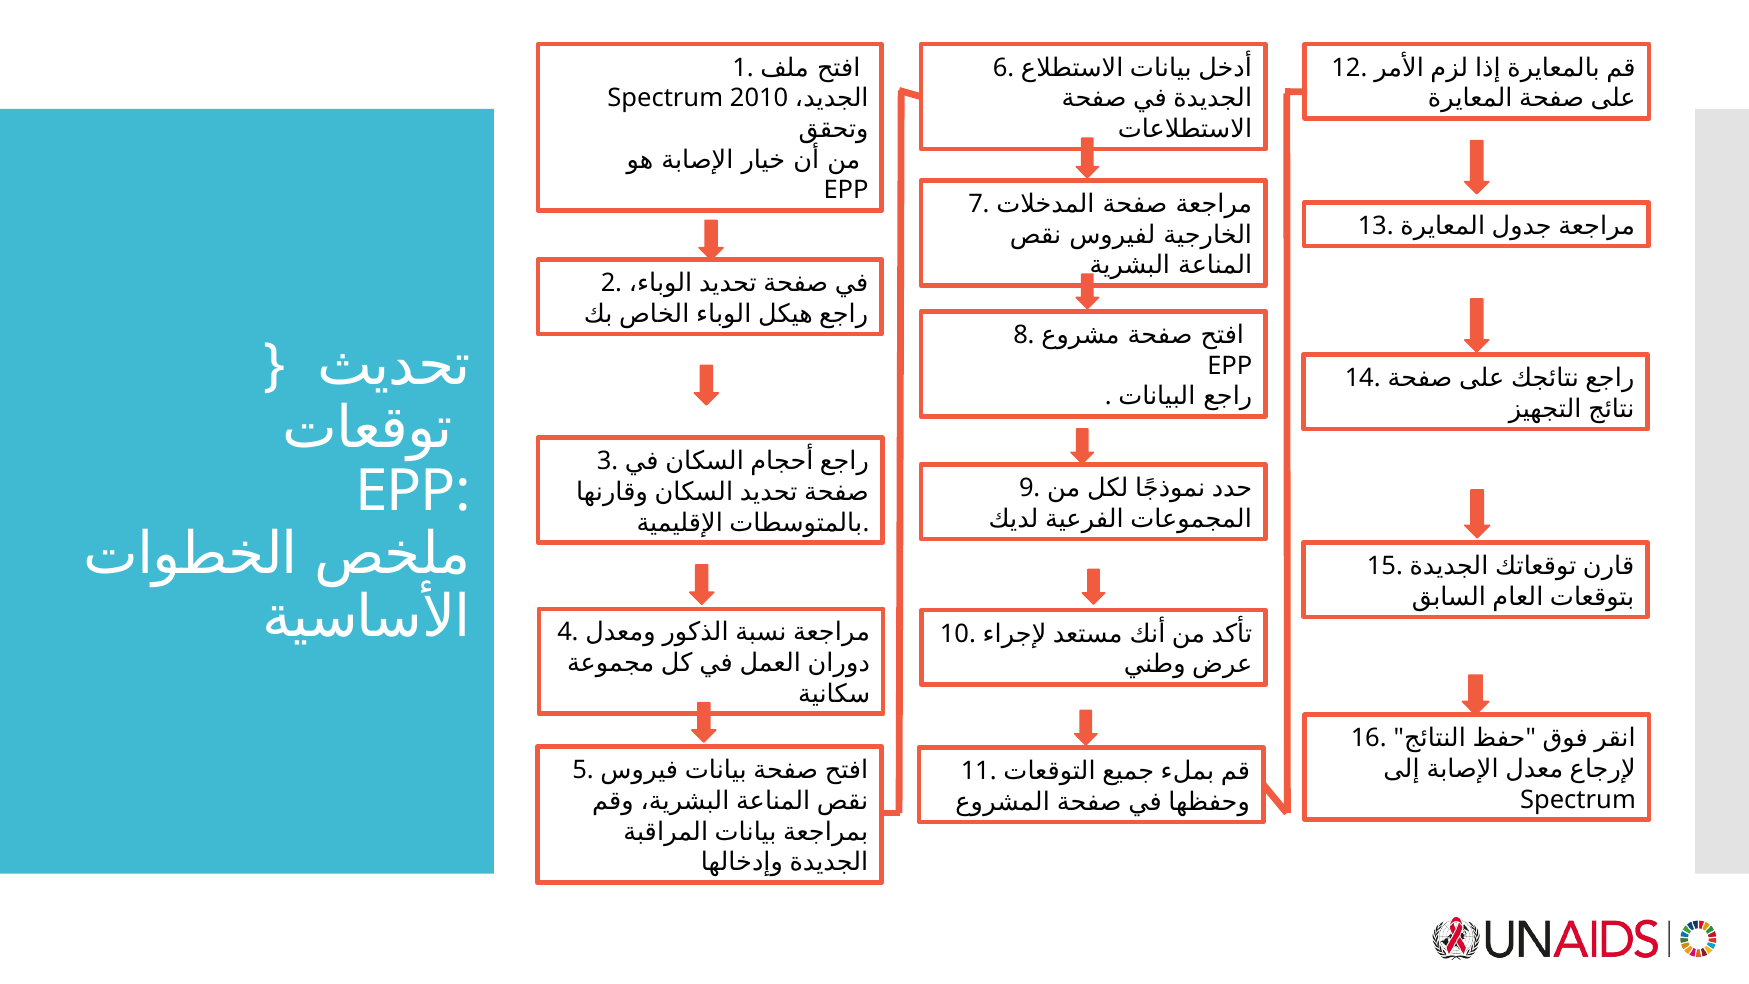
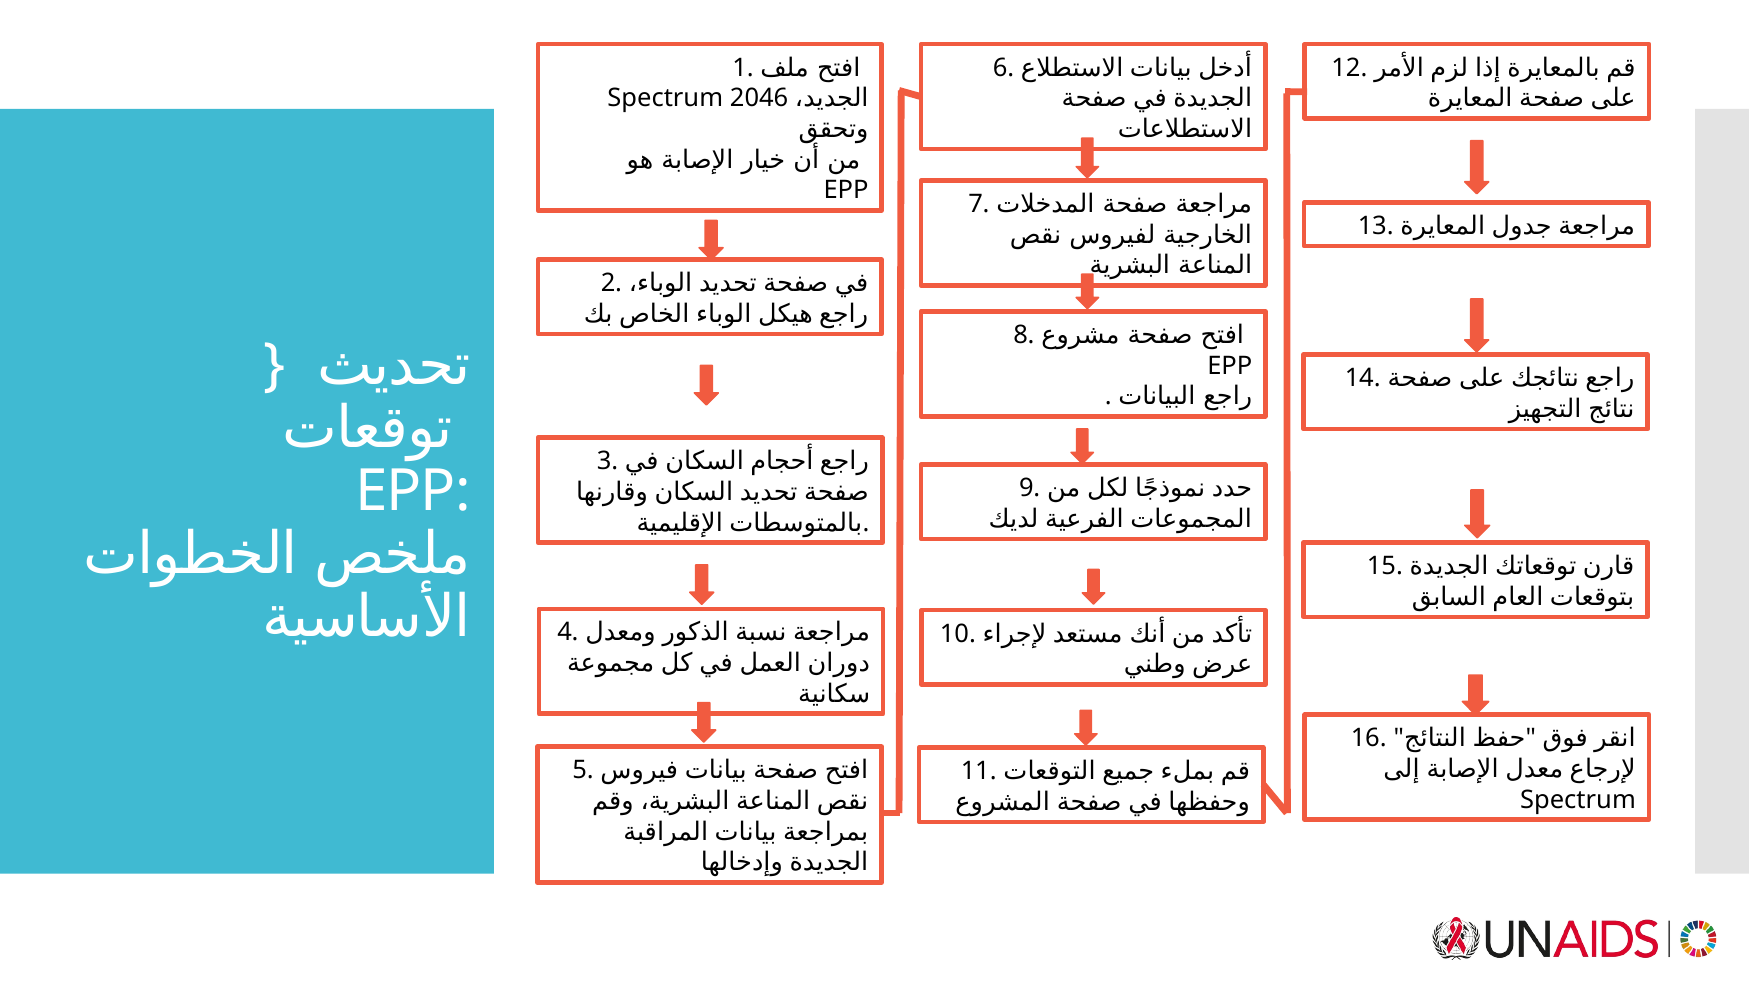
2010: 2010 -> 2046 (759, 98)
